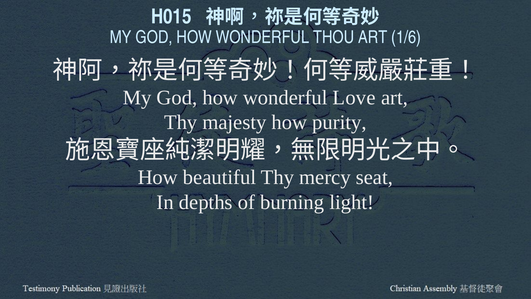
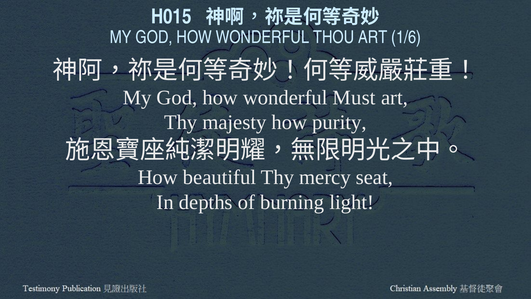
Love: Love -> Must (354, 98)
